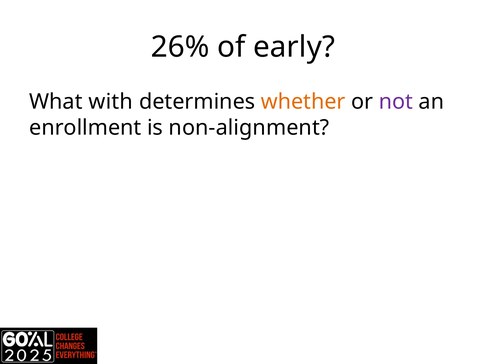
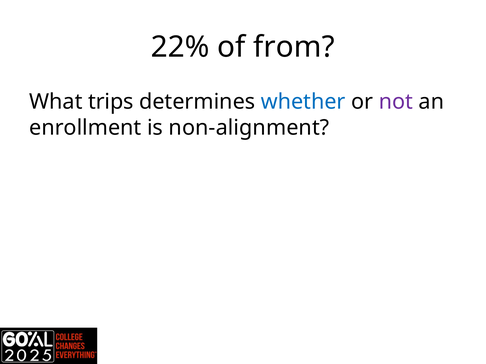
26%: 26% -> 22% (180, 47)
early: early -> from (294, 47)
with: with -> trips (111, 102)
whether colour: orange -> blue (303, 102)
